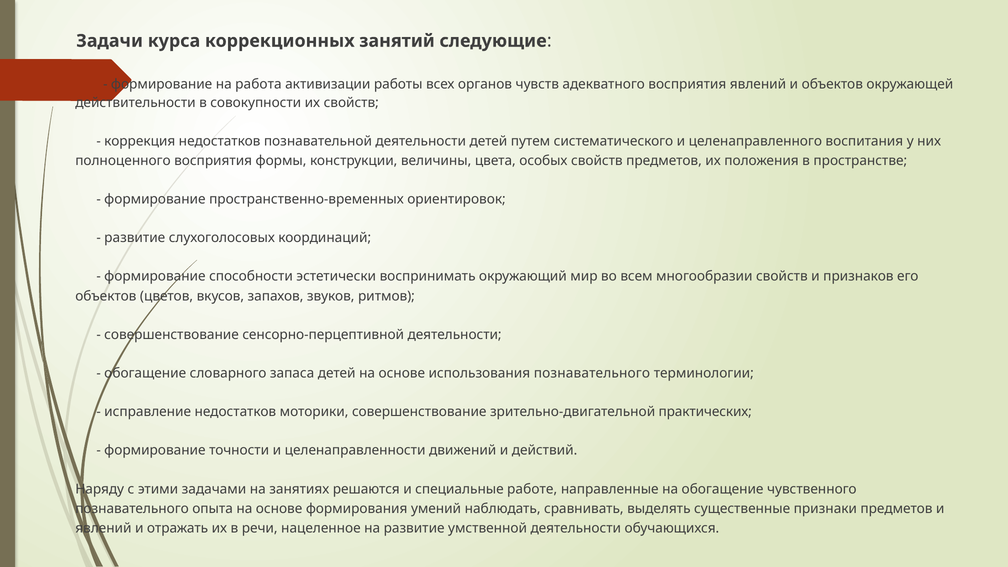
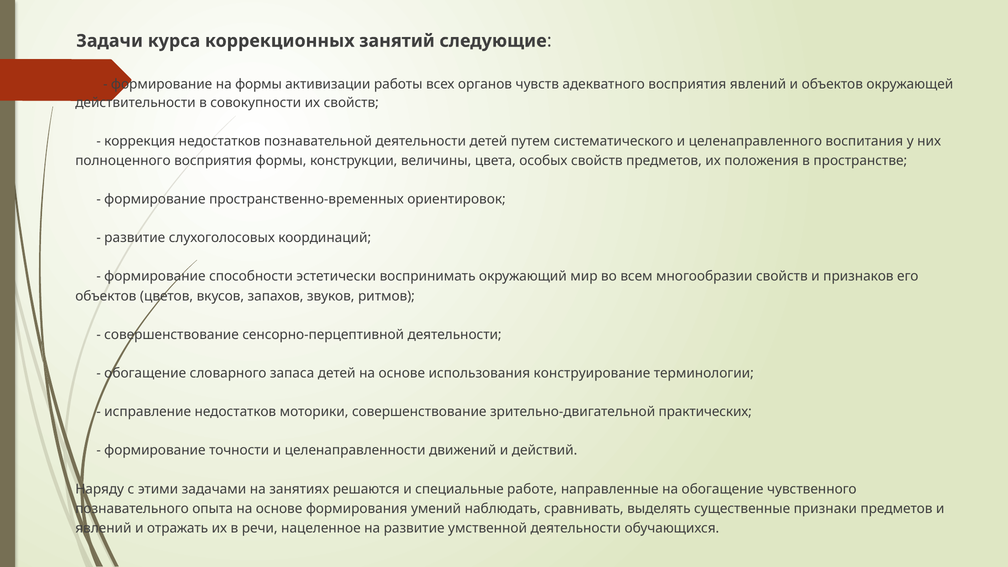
на работа: работа -> формы (259, 84)
использования познавательного: познавательного -> конструирование (592, 373)
